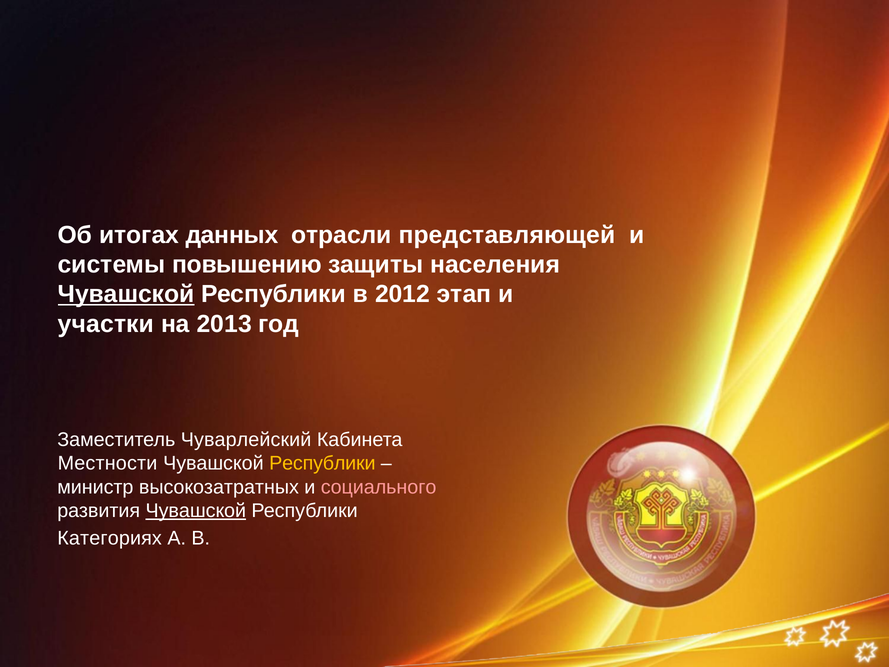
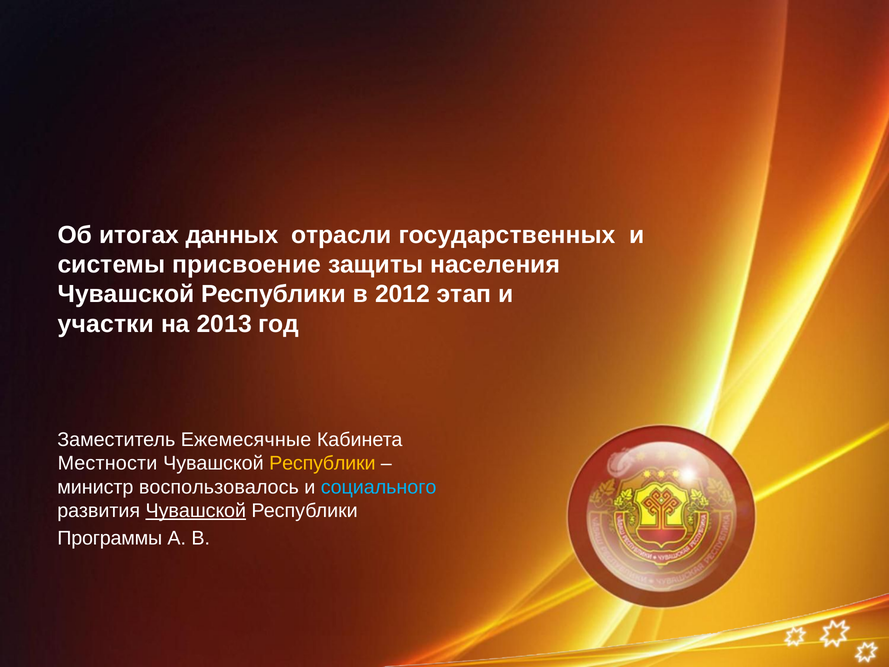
представляющей: представляющей -> государственных (507, 235)
повышению: повышению -> присвоение (247, 265)
Чувашской underline: present -> none (126, 294)
Чуварлейский: Чуварлейский -> Ежемесячные (246, 439)
высокозатратных: высокозатратных -> воспользовалось (219, 487)
социального colour: pink -> light blue (379, 487)
Категориях: Категориях -> Программы (110, 538)
